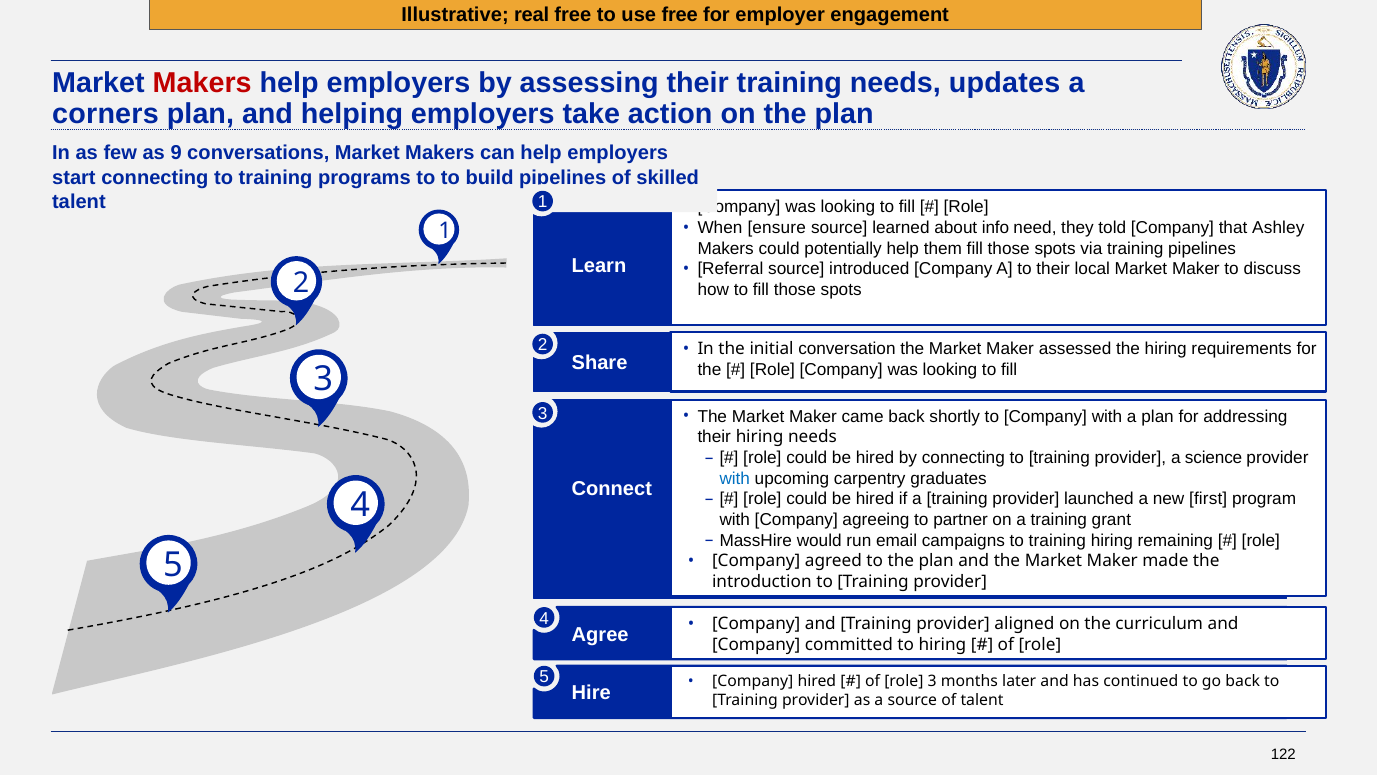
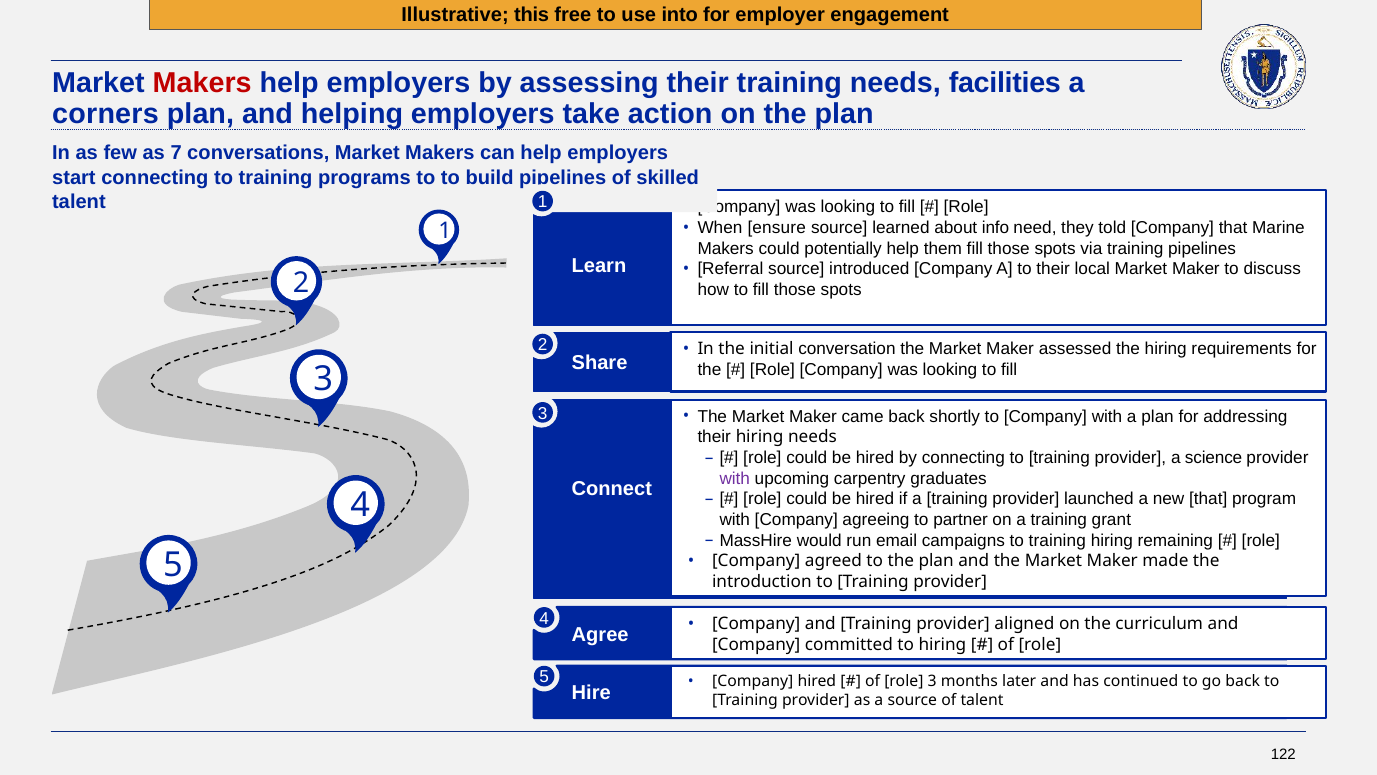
real: real -> this (532, 15)
use free: free -> into (680, 15)
updates: updates -> facilities (1005, 82)
9: 9 -> 7 (176, 153)
Ashley: Ashley -> Marine (1278, 228)
with colour: blue -> purple (735, 478)
new first: first -> that (1208, 499)
